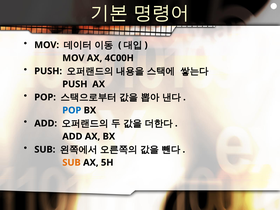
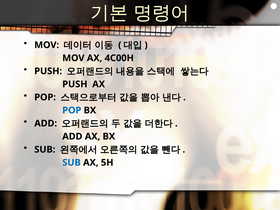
SUB colour: orange -> blue (72, 163)
